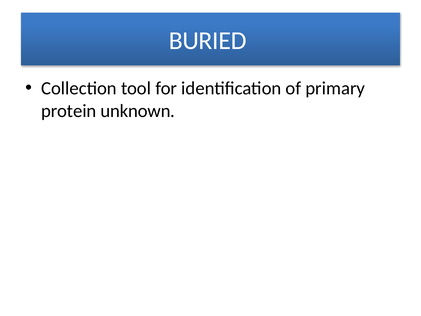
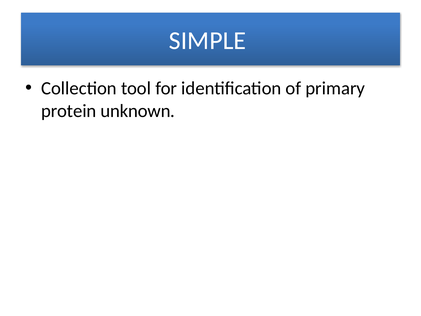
BURIED: BURIED -> SIMPLE (207, 41)
